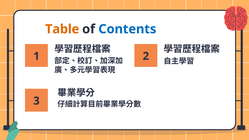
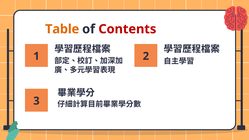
Contents colour: blue -> red (127, 29)
